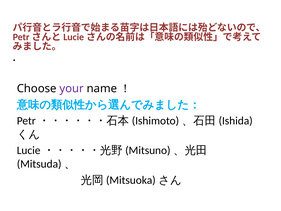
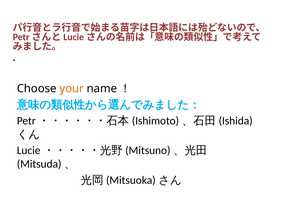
your colour: purple -> orange (72, 88)
